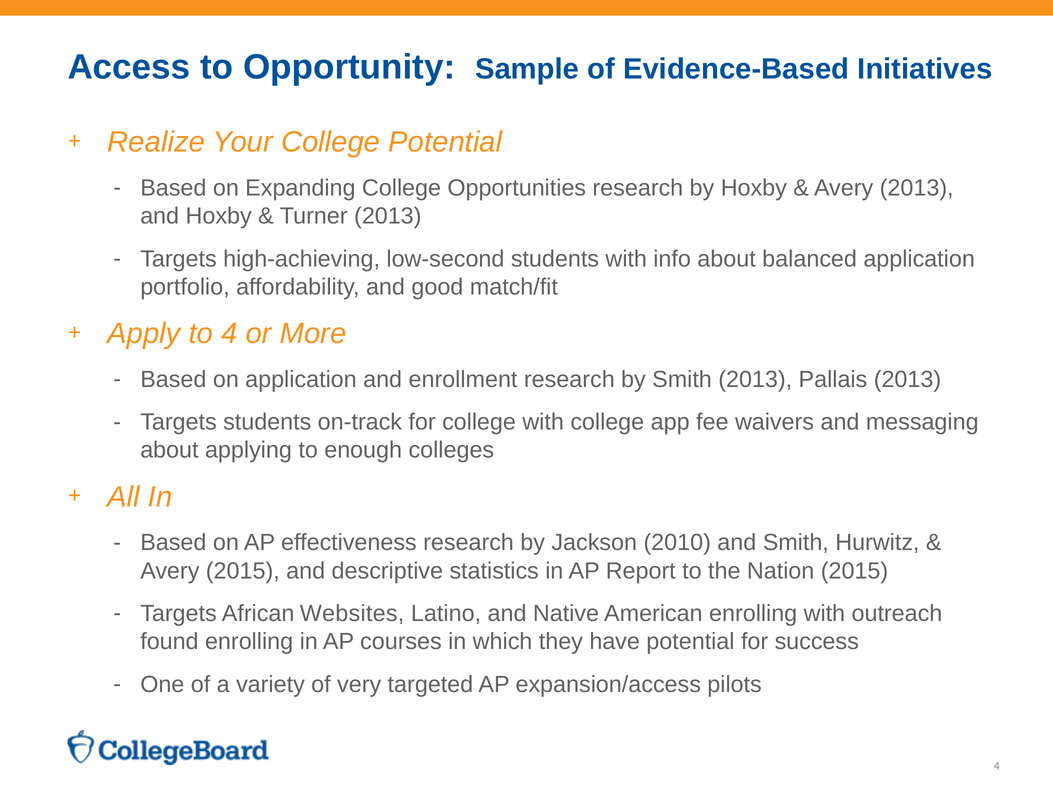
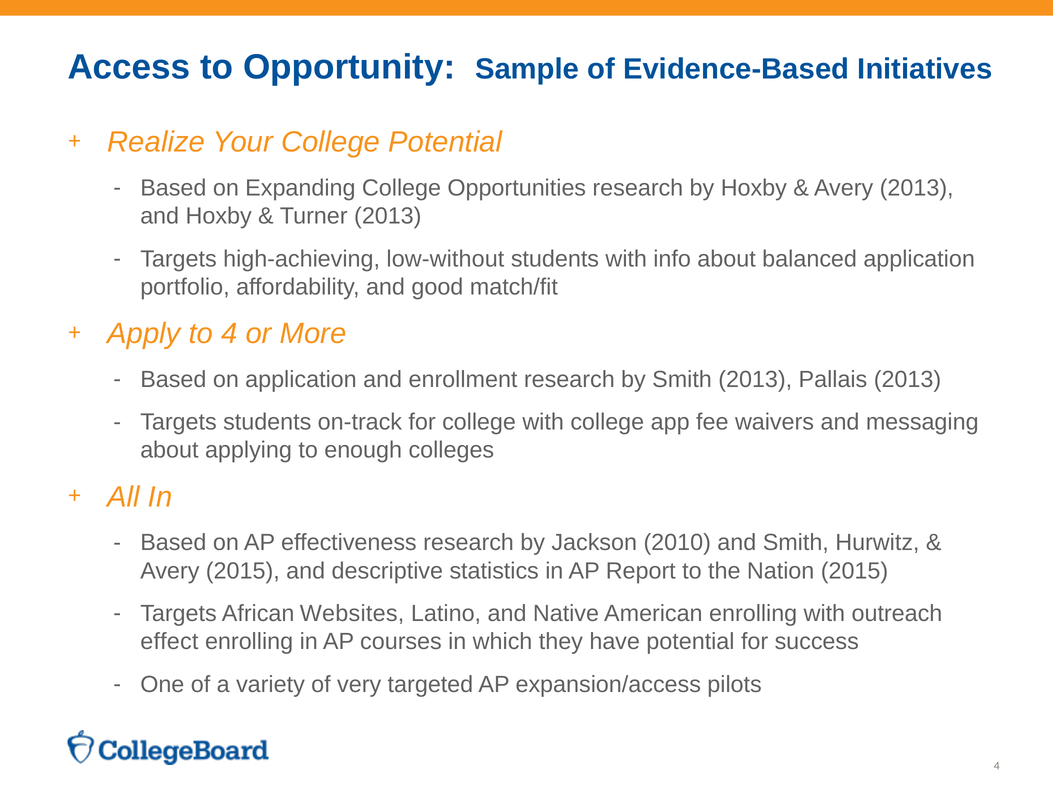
low-second: low-second -> low-without (445, 259)
found: found -> effect (169, 641)
